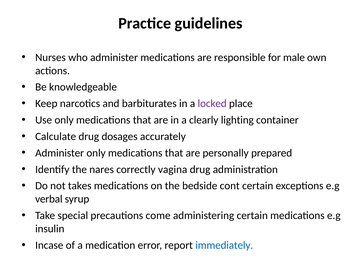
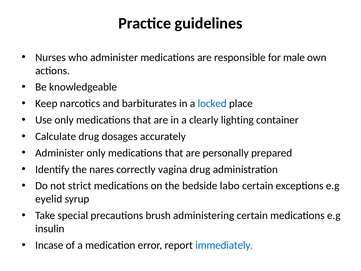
locked colour: purple -> blue (212, 103)
takes: takes -> strict (80, 186)
cont: cont -> labo (230, 186)
verbal: verbal -> eyelid (49, 199)
come: come -> brush (158, 215)
